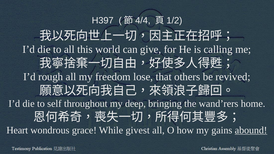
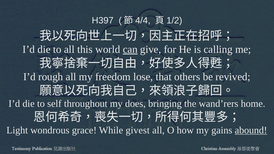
can underline: none -> present (130, 49)
deep: deep -> does (135, 104)
Heart: Heart -> Light (17, 130)
